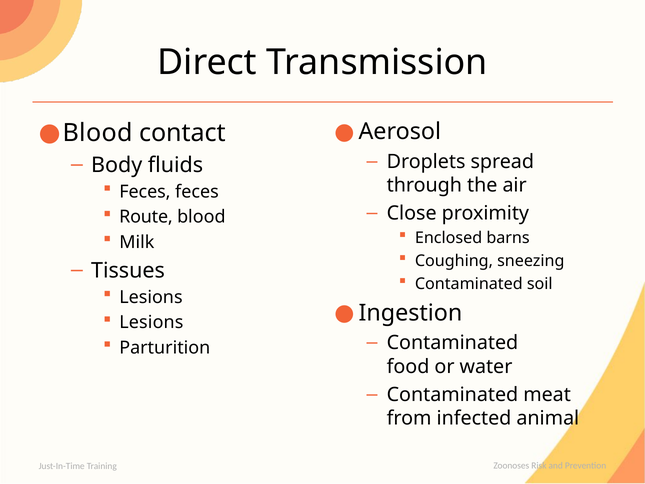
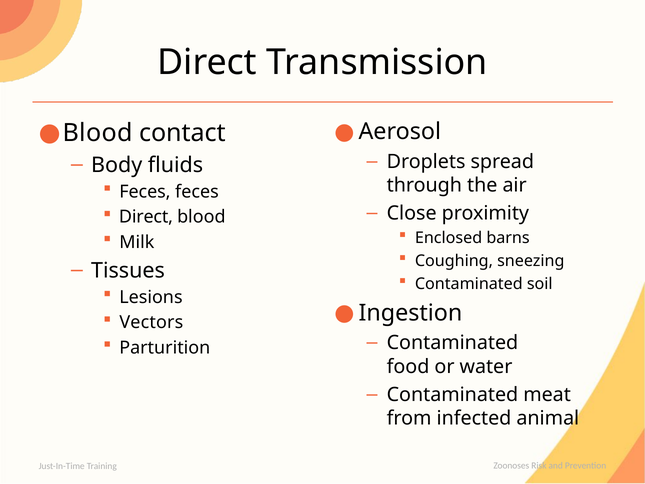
Route: Route -> Direct (146, 217)
Lesions: Lesions -> Vectors (151, 322)
